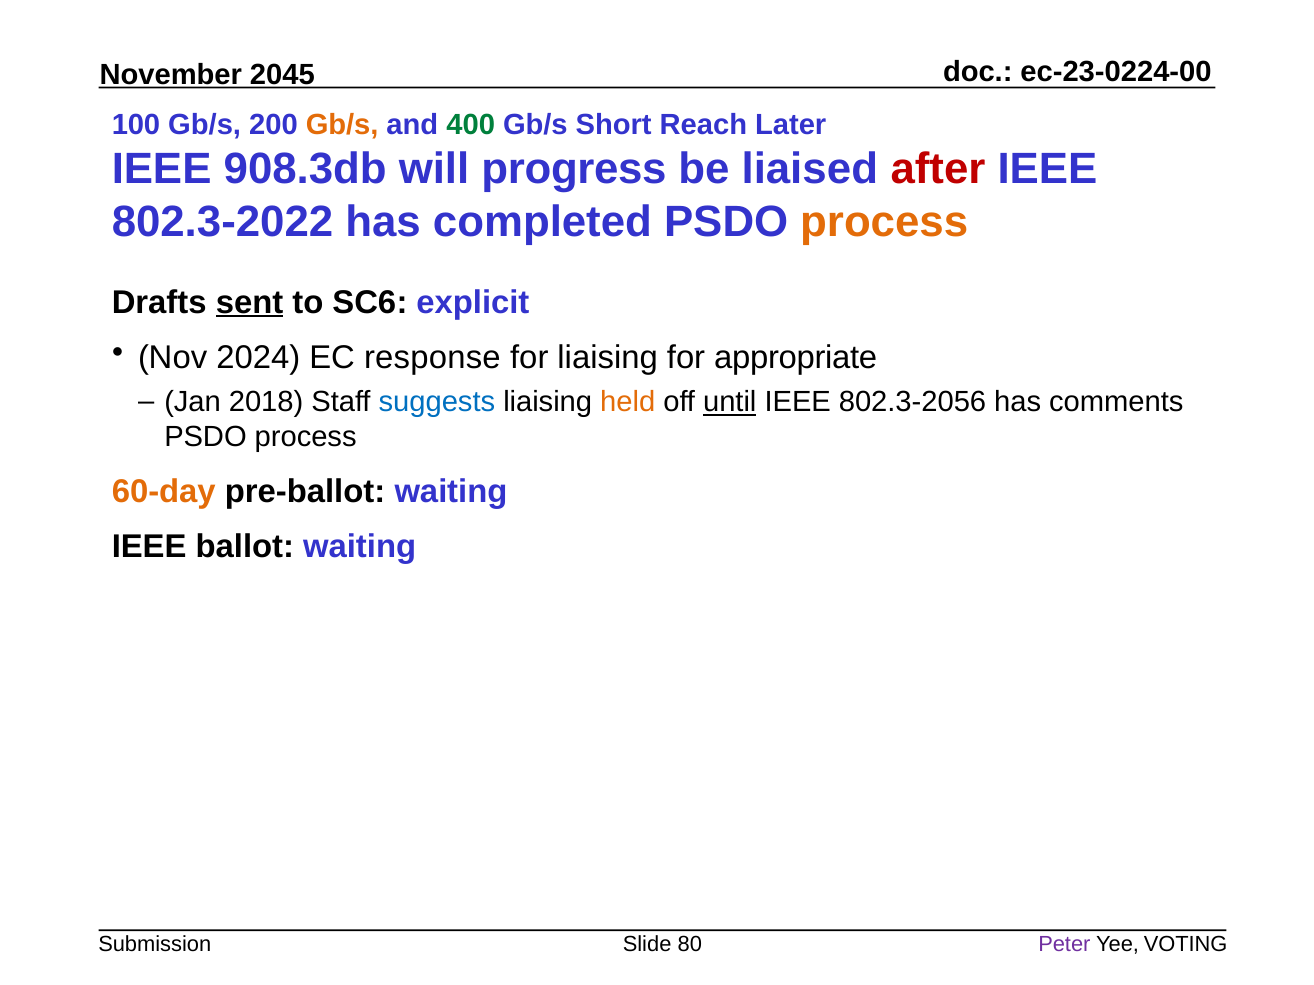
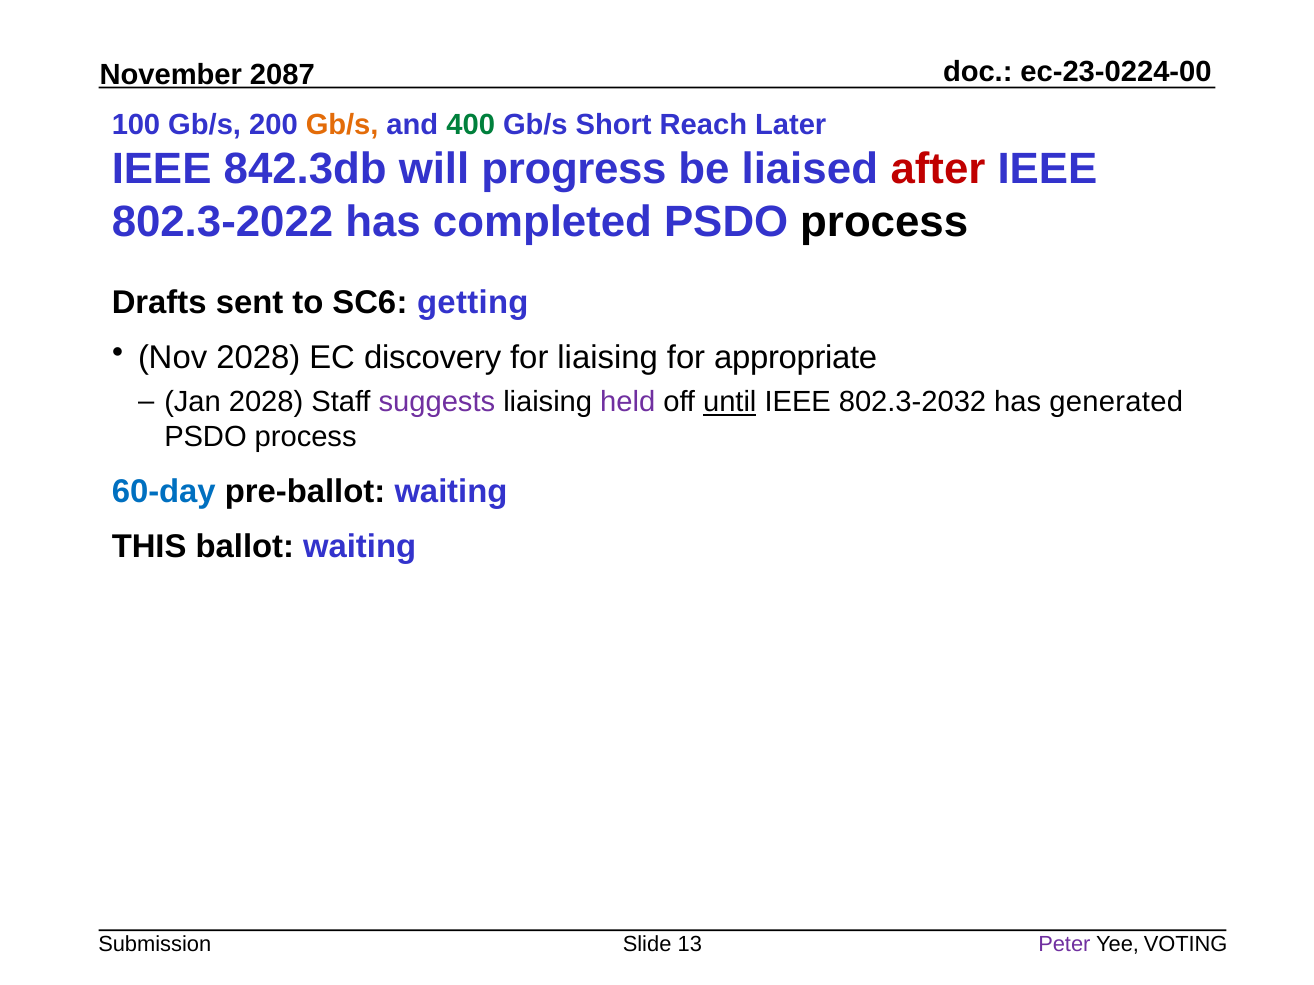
2045: 2045 -> 2087 (282, 75)
908.3db: 908.3db -> 842.3db (305, 170)
process colour: orange -> black (884, 222)
sent underline: present -> none (250, 302)
explicit: explicit -> getting (473, 302)
Nov 2024: 2024 -> 2028 (258, 358)
response: response -> discovery (433, 358)
Jan 2018: 2018 -> 2028 (266, 403)
suggests colour: blue -> purple (437, 403)
held colour: orange -> purple (628, 403)
802.3-2056: 802.3-2056 -> 802.3-2032 (913, 403)
comments: comments -> generated (1116, 403)
60-day colour: orange -> blue (164, 491)
IEEE: IEEE -> THIS (149, 547)
80: 80 -> 13 (690, 945)
